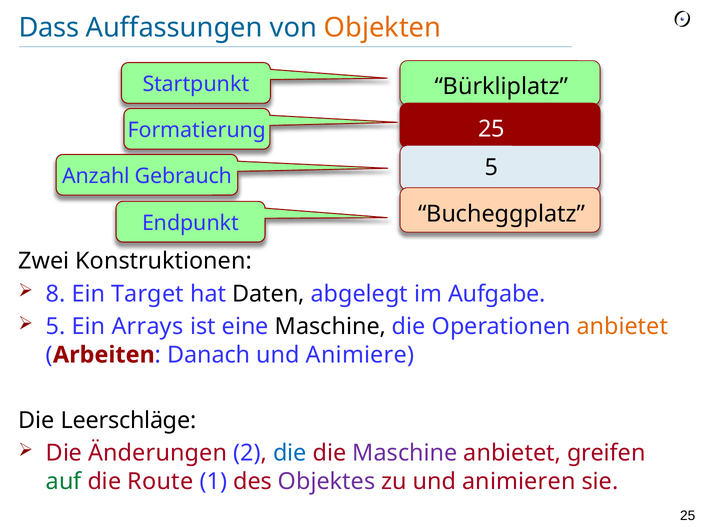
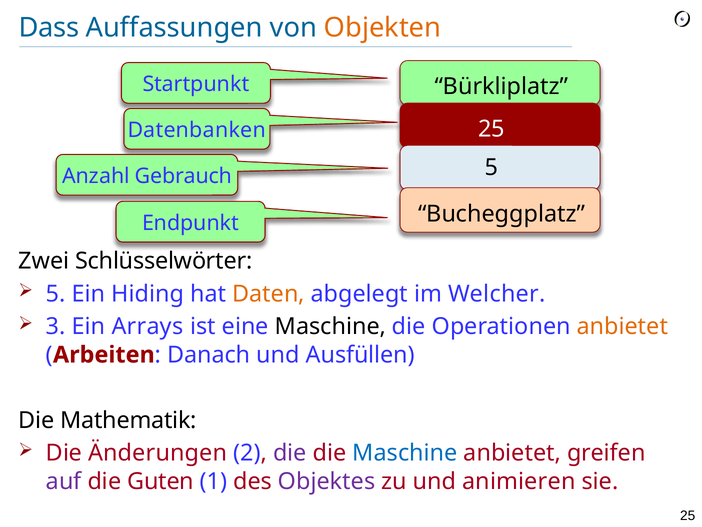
Formatierung: Formatierung -> Datenbanken (197, 130)
Konstruktionen: Konstruktionen -> Schlüsselwörter (164, 261)
8: 8 -> 5 (56, 294)
Target: Target -> Hiding (148, 294)
Daten colour: black -> orange (269, 294)
Aufgabe: Aufgabe -> Welcher (497, 294)
5: 5 -> 3 (56, 326)
Animiere: Animiere -> Ausfüllen (360, 354)
Leerschläge: Leerschläge -> Mathematik (128, 420)
die colour: blue -> purple (290, 453)
Maschine colour: purple -> blue (405, 453)
auf colour: green -> purple (64, 481)
Route: Route -> Guten (161, 481)
